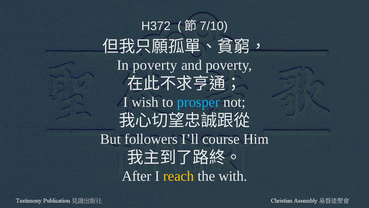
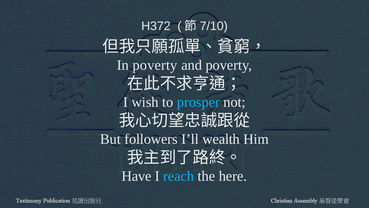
course: course -> wealth (221, 139)
After: After -> Have (137, 176)
reach colour: yellow -> light blue (179, 176)
with: with -> here (233, 176)
